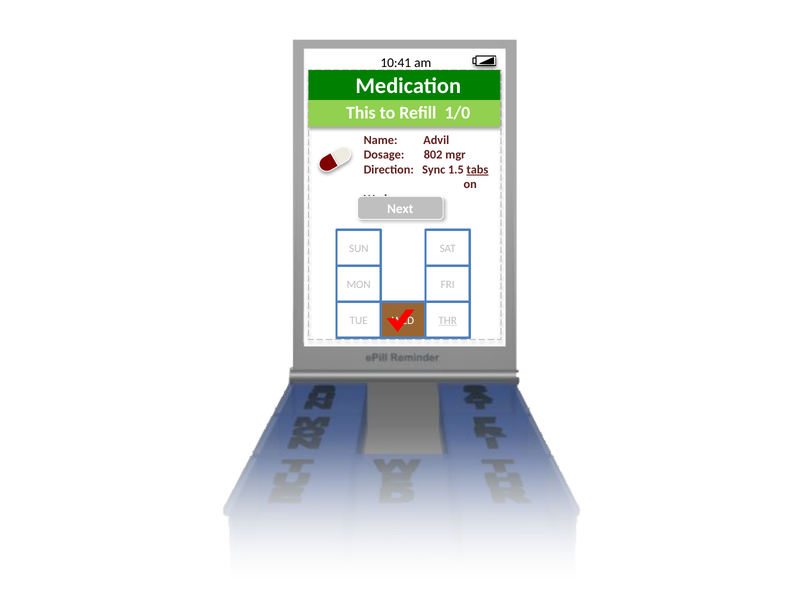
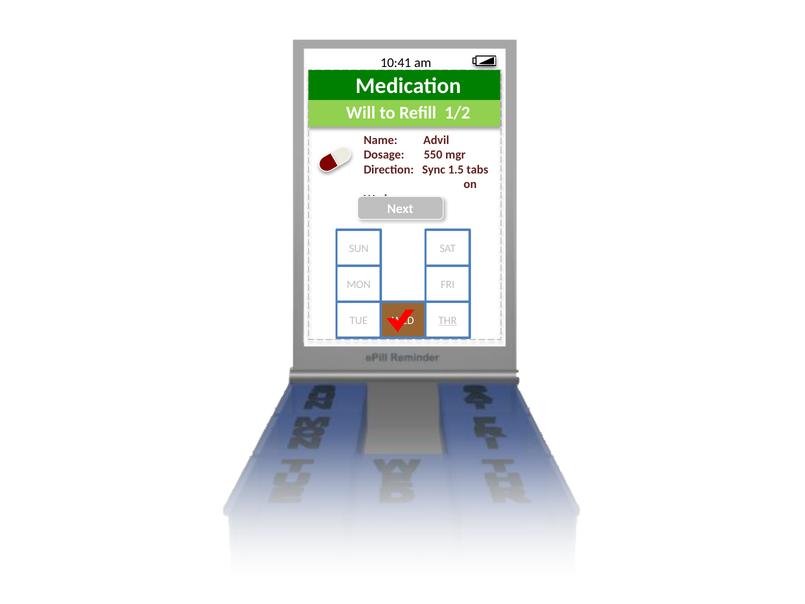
This: This -> Will (361, 113)
1/0: 1/0 -> 1/2 (457, 113)
802: 802 -> 550 (433, 155)
tabs underline: present -> none (477, 170)
